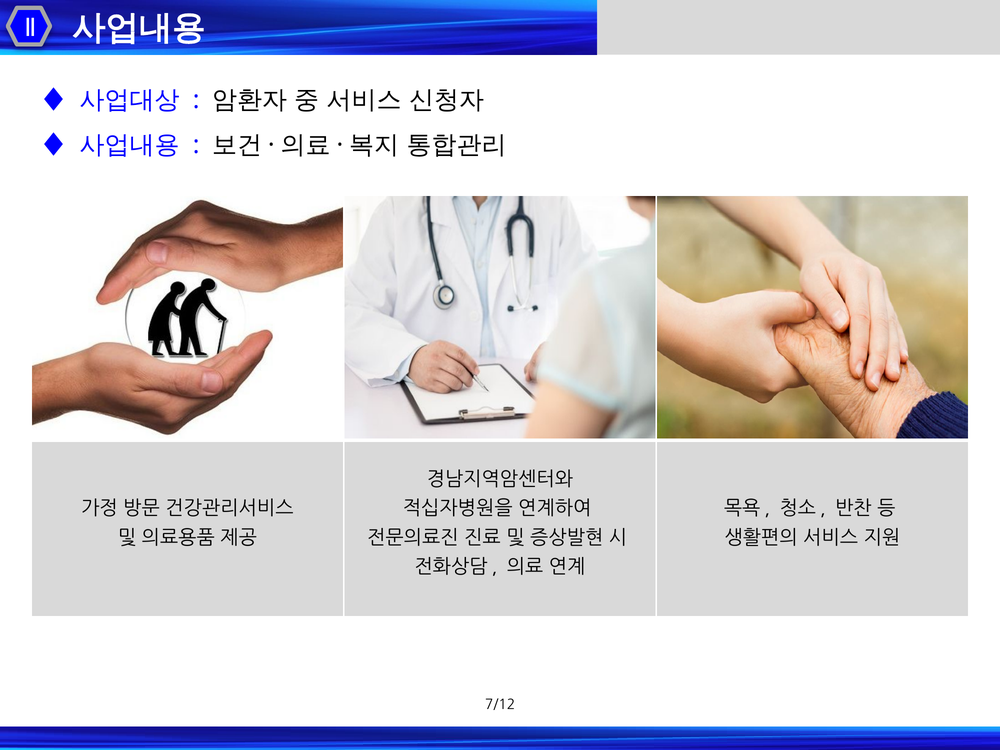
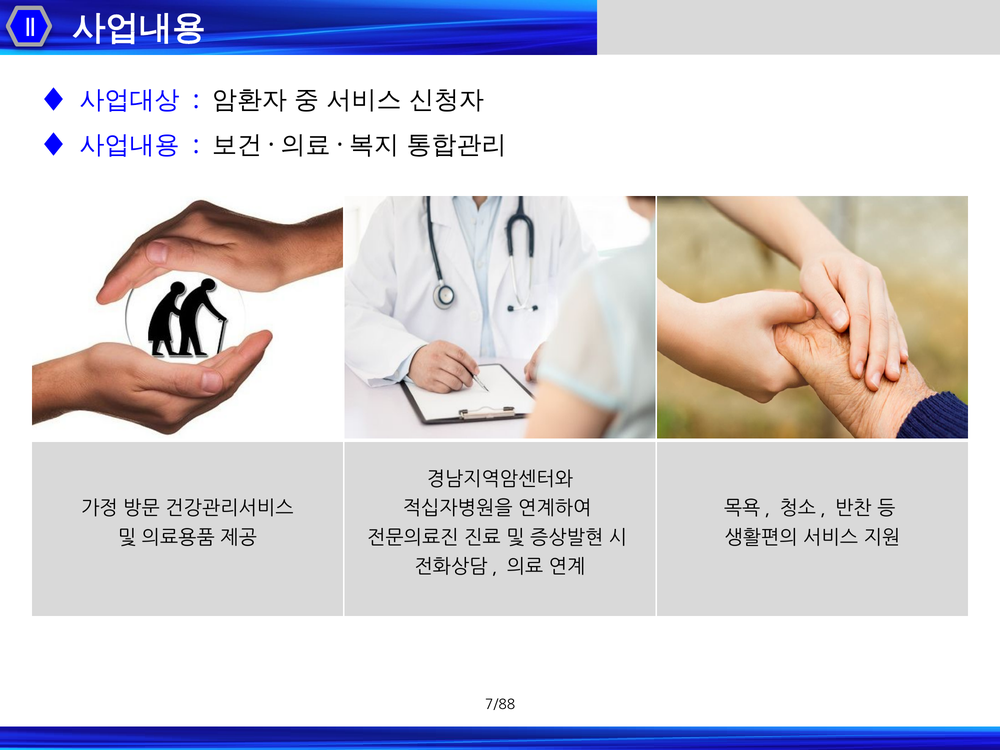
7/12: 7/12 -> 7/88 (500, 705)
